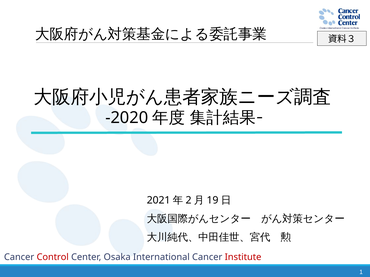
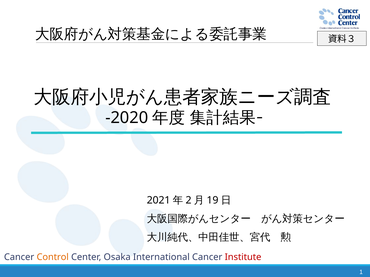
Control colour: red -> orange (53, 257)
